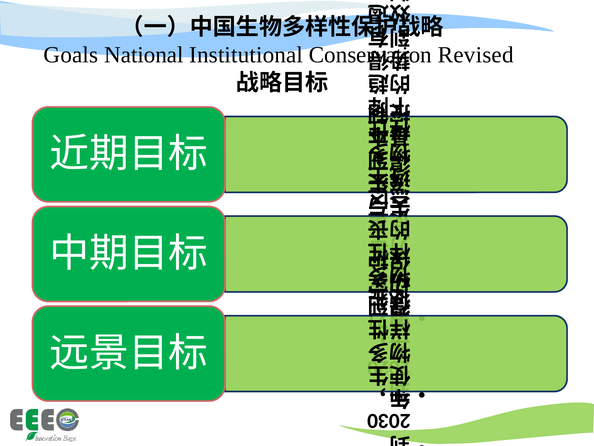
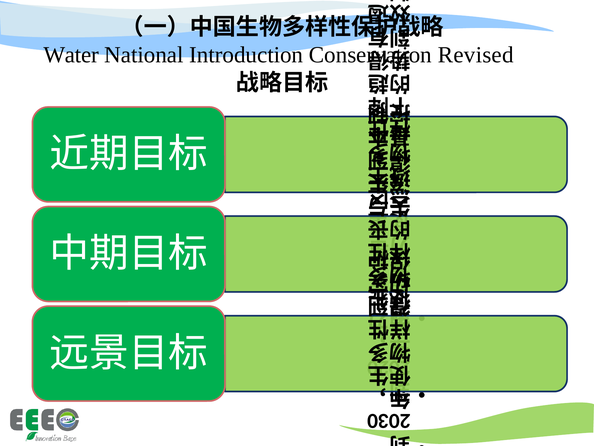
Goals: Goals -> Water (71, 55)
Institutional: Institutional -> Introduction (246, 55)
